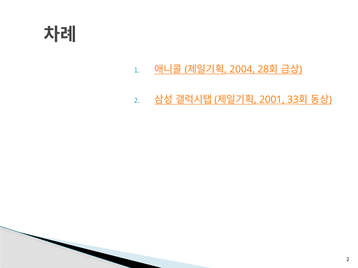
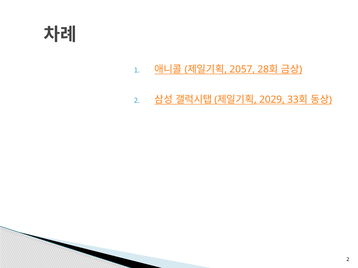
2004: 2004 -> 2057 (242, 69)
2001: 2001 -> 2029 (272, 100)
